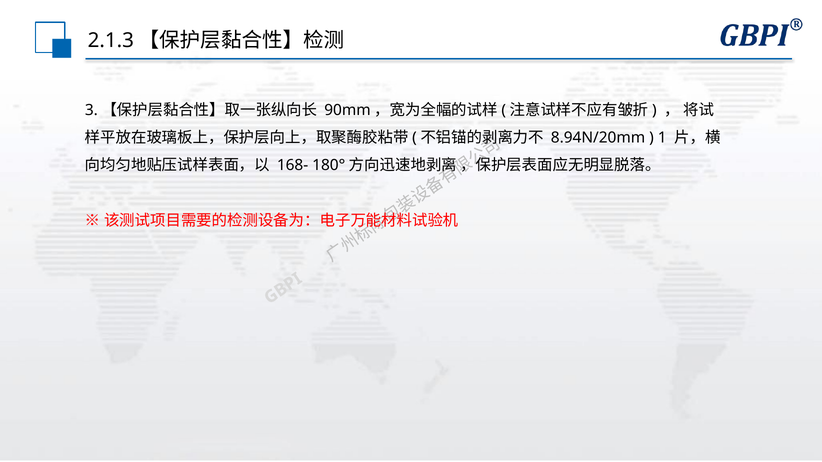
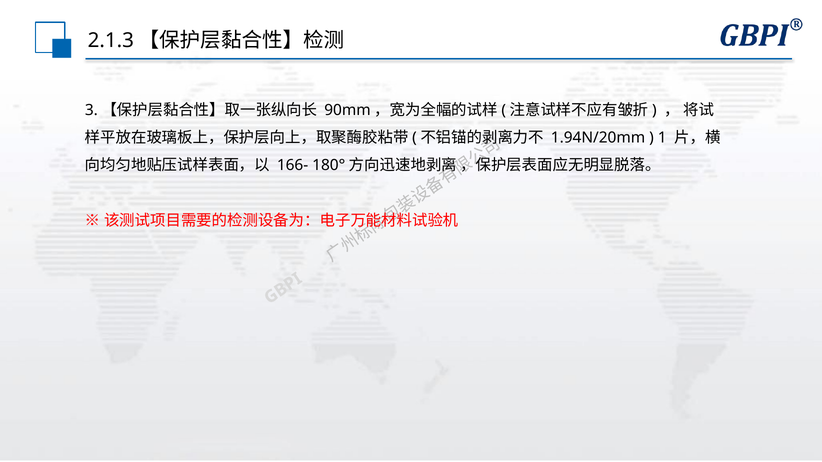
8.94N/20mm: 8.94N/20mm -> 1.94N/20mm (598, 138)
168-: 168- -> 166- (293, 166)
